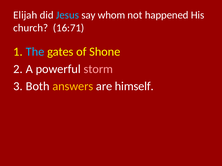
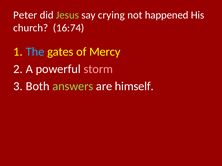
Elijah: Elijah -> Peter (25, 15)
Jesus colour: light blue -> light green (67, 15)
whom: whom -> crying (111, 15)
16:71: 16:71 -> 16:74 (69, 28)
Shone: Shone -> Mercy (105, 52)
answers colour: yellow -> light green (73, 86)
